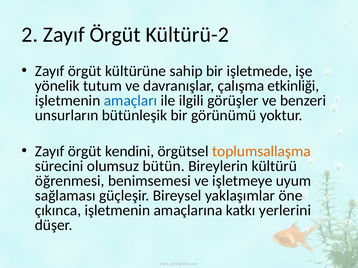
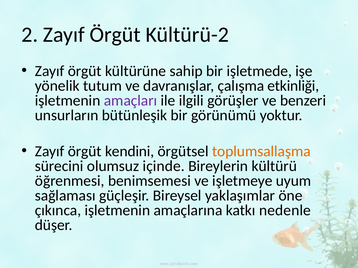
amaçları colour: blue -> purple (131, 101)
bütün: bütün -> içinde (164, 166)
yerlerini: yerlerini -> nedenle (285, 211)
